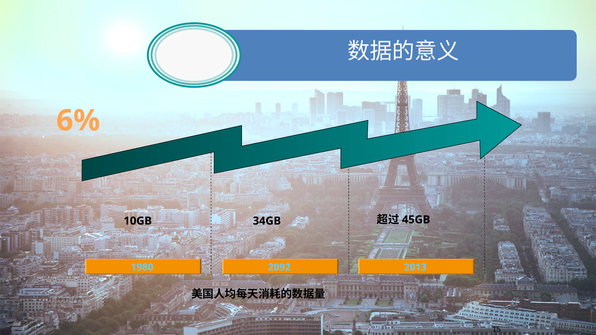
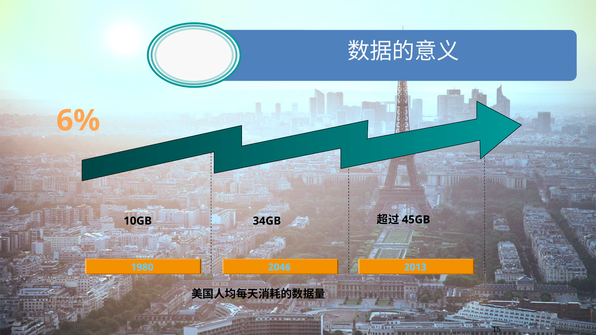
2092: 2092 -> 2046 (279, 267)
